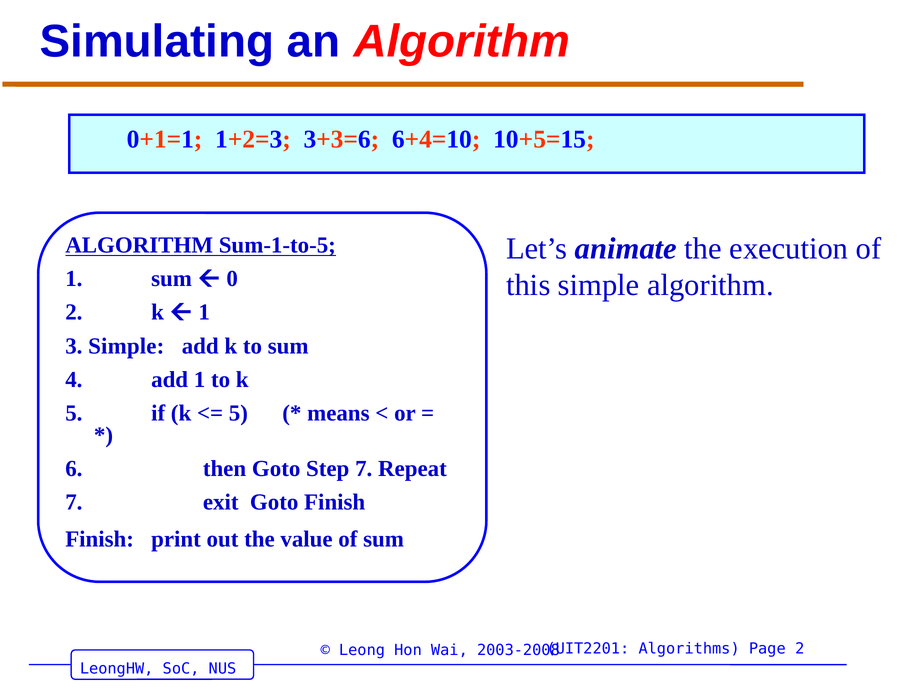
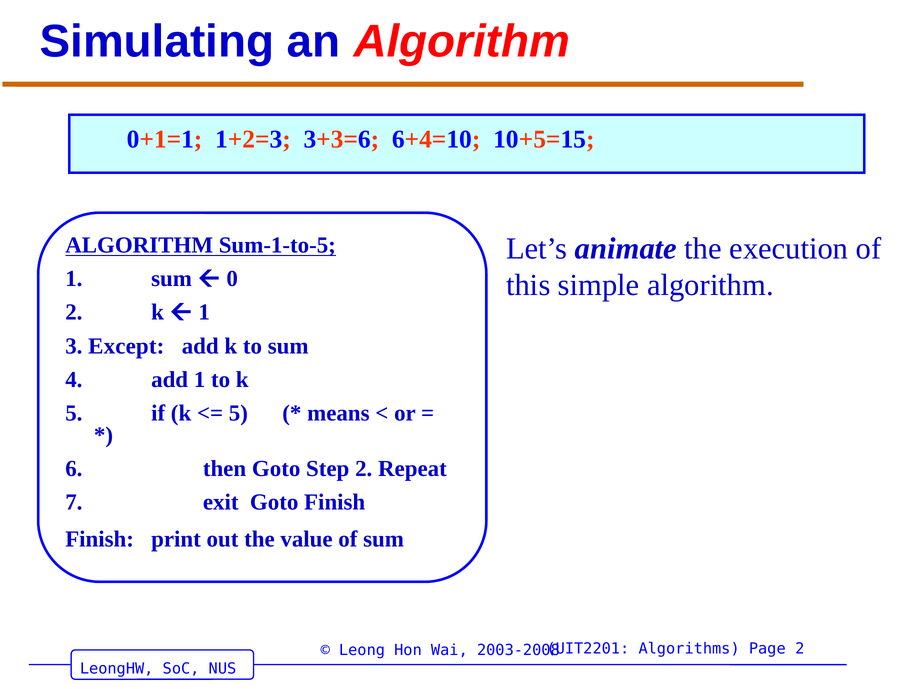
3 Simple: Simple -> Except (126, 346)
Step 7: 7 -> 2 (364, 468)
